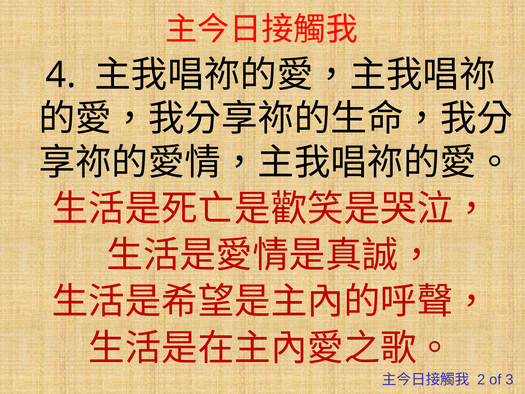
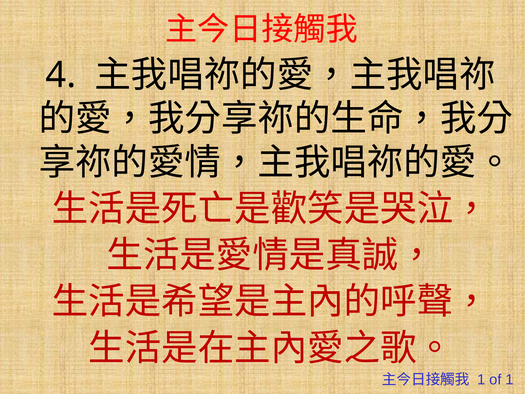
2: 2 -> 1 (481, 379)
of 3: 3 -> 1 (509, 379)
